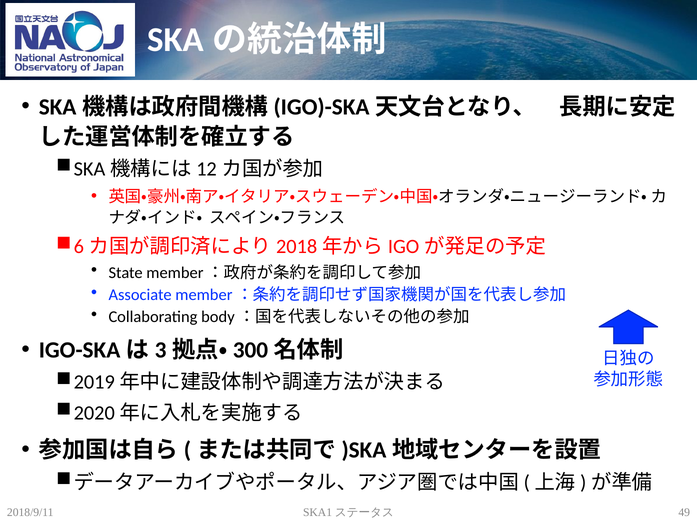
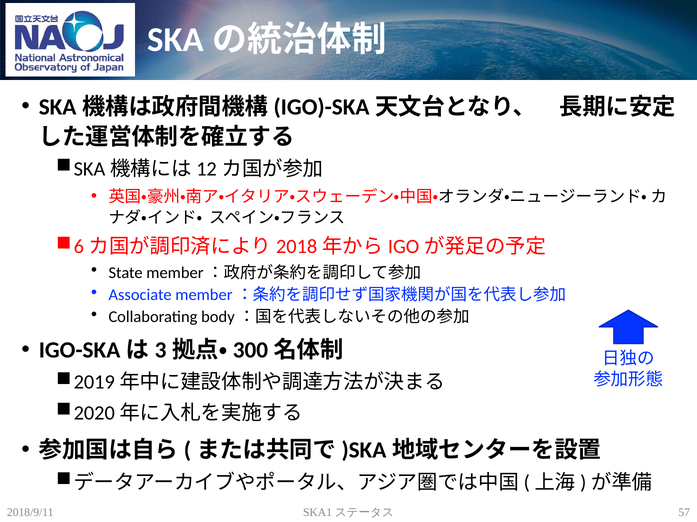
49: 49 -> 57 (684, 513)
